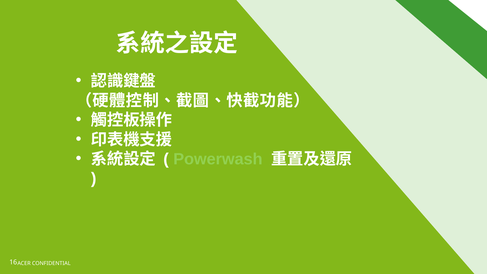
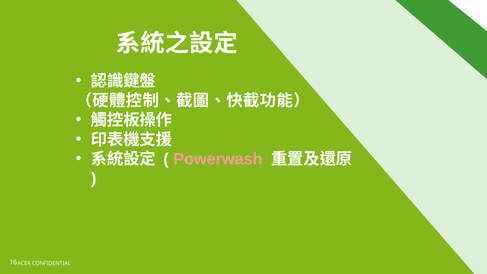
Powerwash colour: light green -> pink (218, 159)
